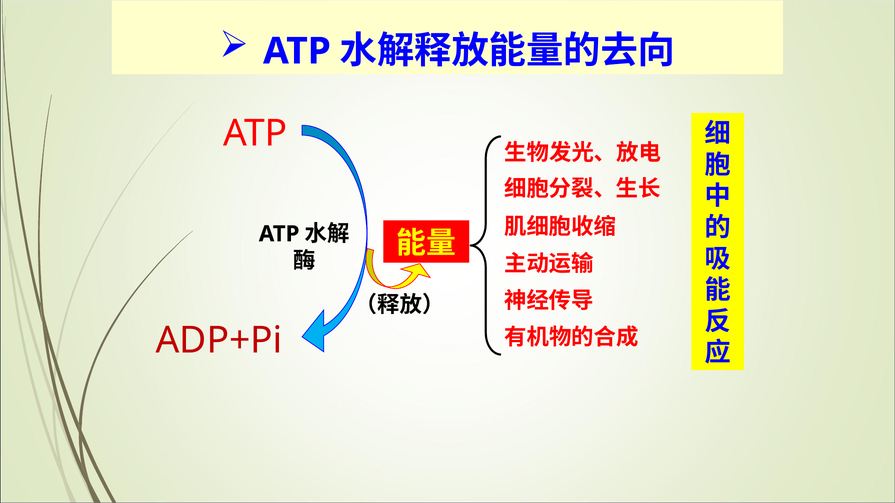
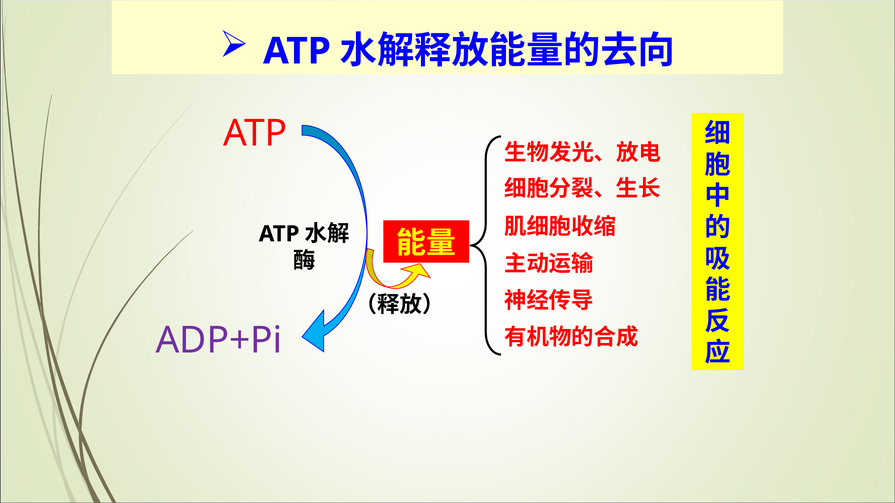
ADP+Pi colour: red -> purple (219, 341)
